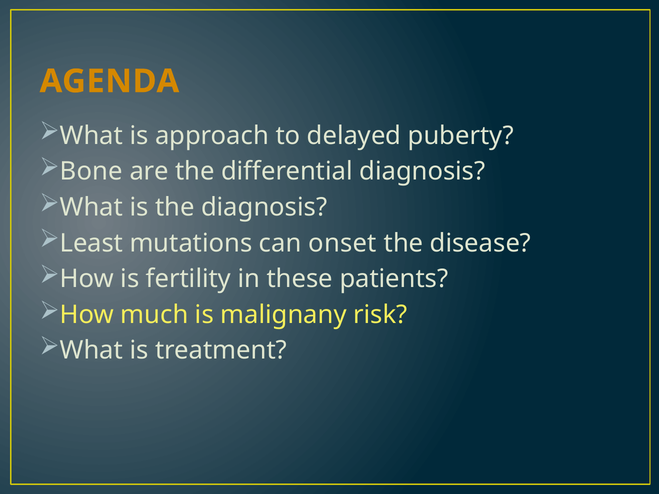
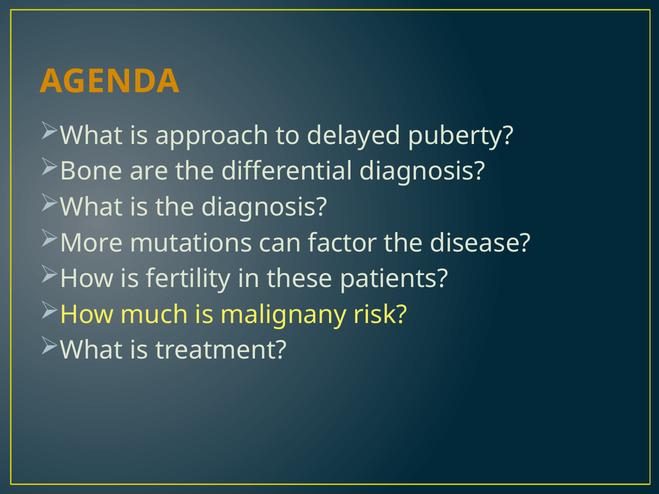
Least: Least -> More (91, 243)
onset: onset -> factor (343, 243)
